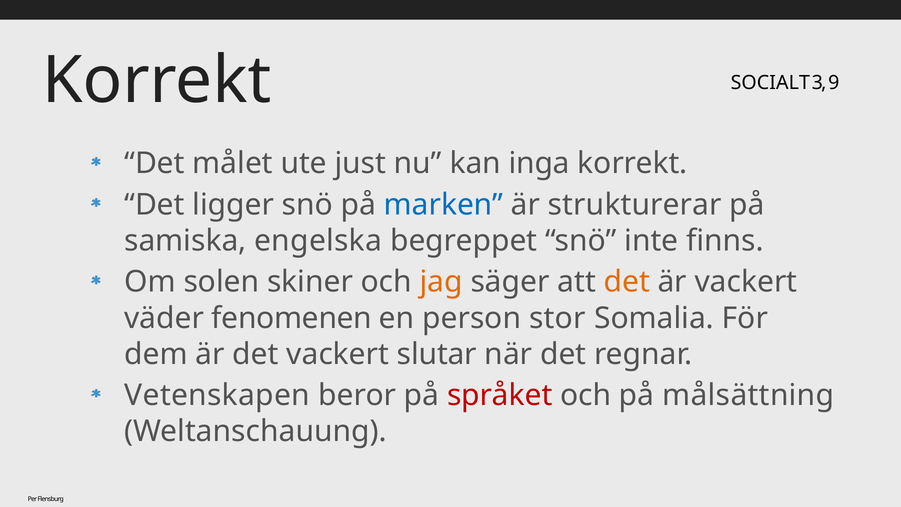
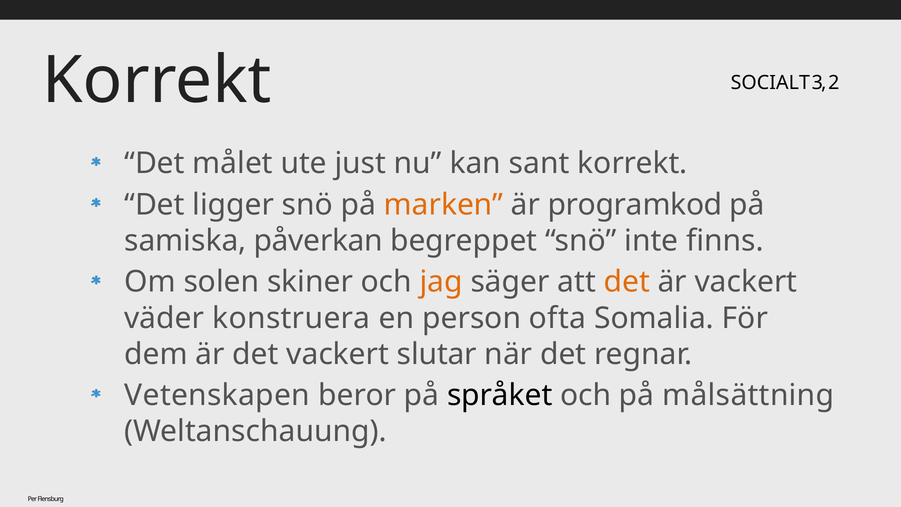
9: 9 -> 2 (834, 83)
inga: inga -> sant (539, 163)
marken colour: blue -> orange (444, 205)
strukturerar: strukturerar -> programkod (635, 205)
engelska: engelska -> påverkan (318, 241)
fenomenen: fenomenen -> konstruera (291, 318)
stor: stor -> ofta (557, 318)
språket colour: red -> black (500, 395)
